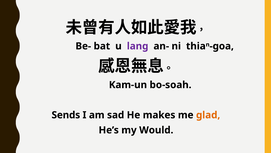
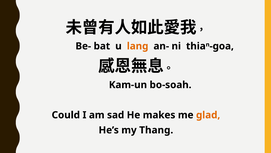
lang colour: purple -> orange (138, 46)
Sends: Sends -> Could (66, 115)
Would: Would -> Thang (156, 130)
